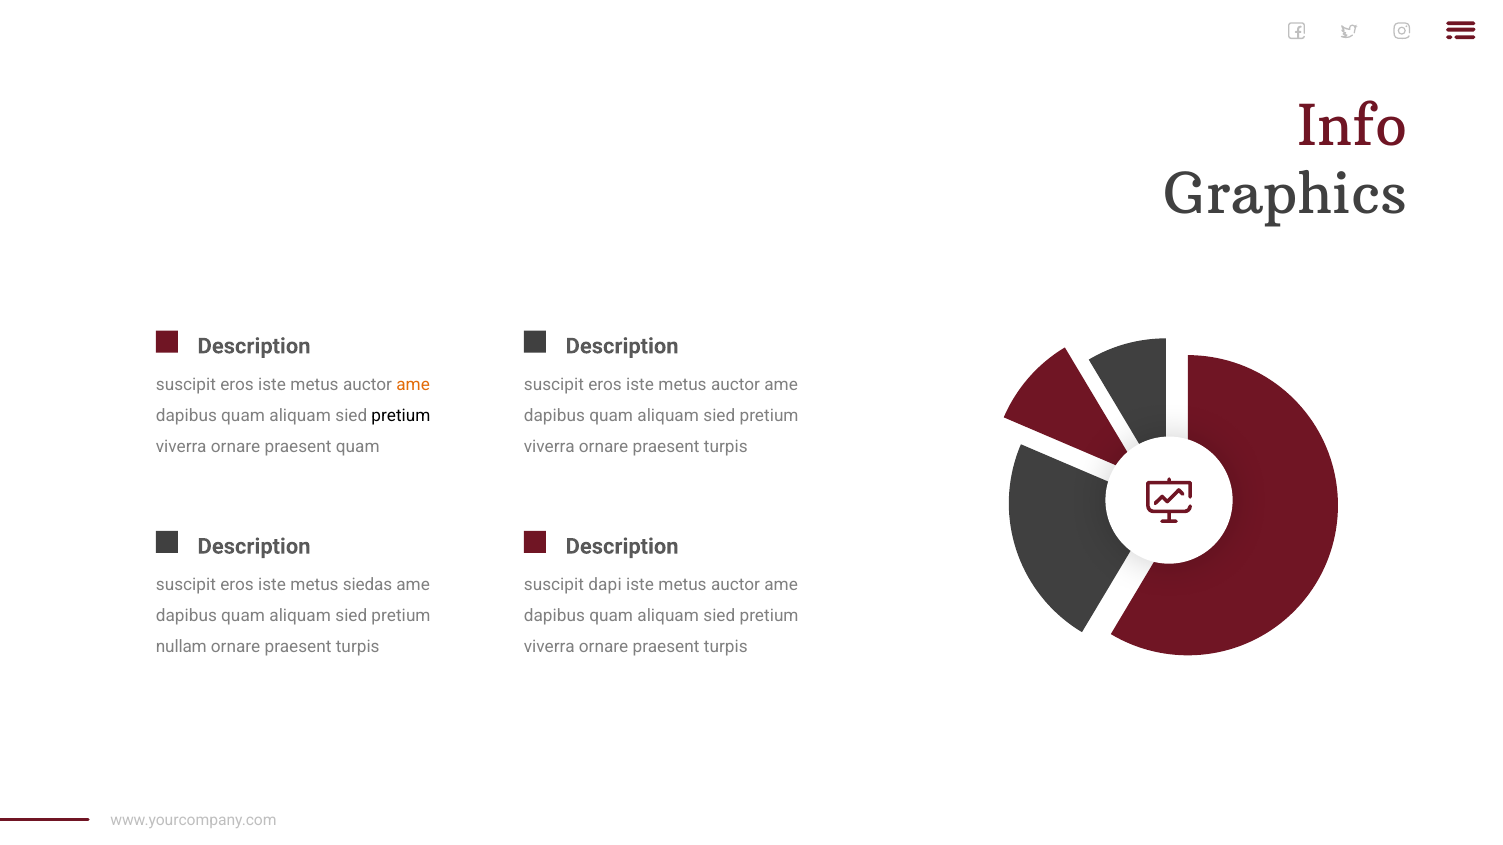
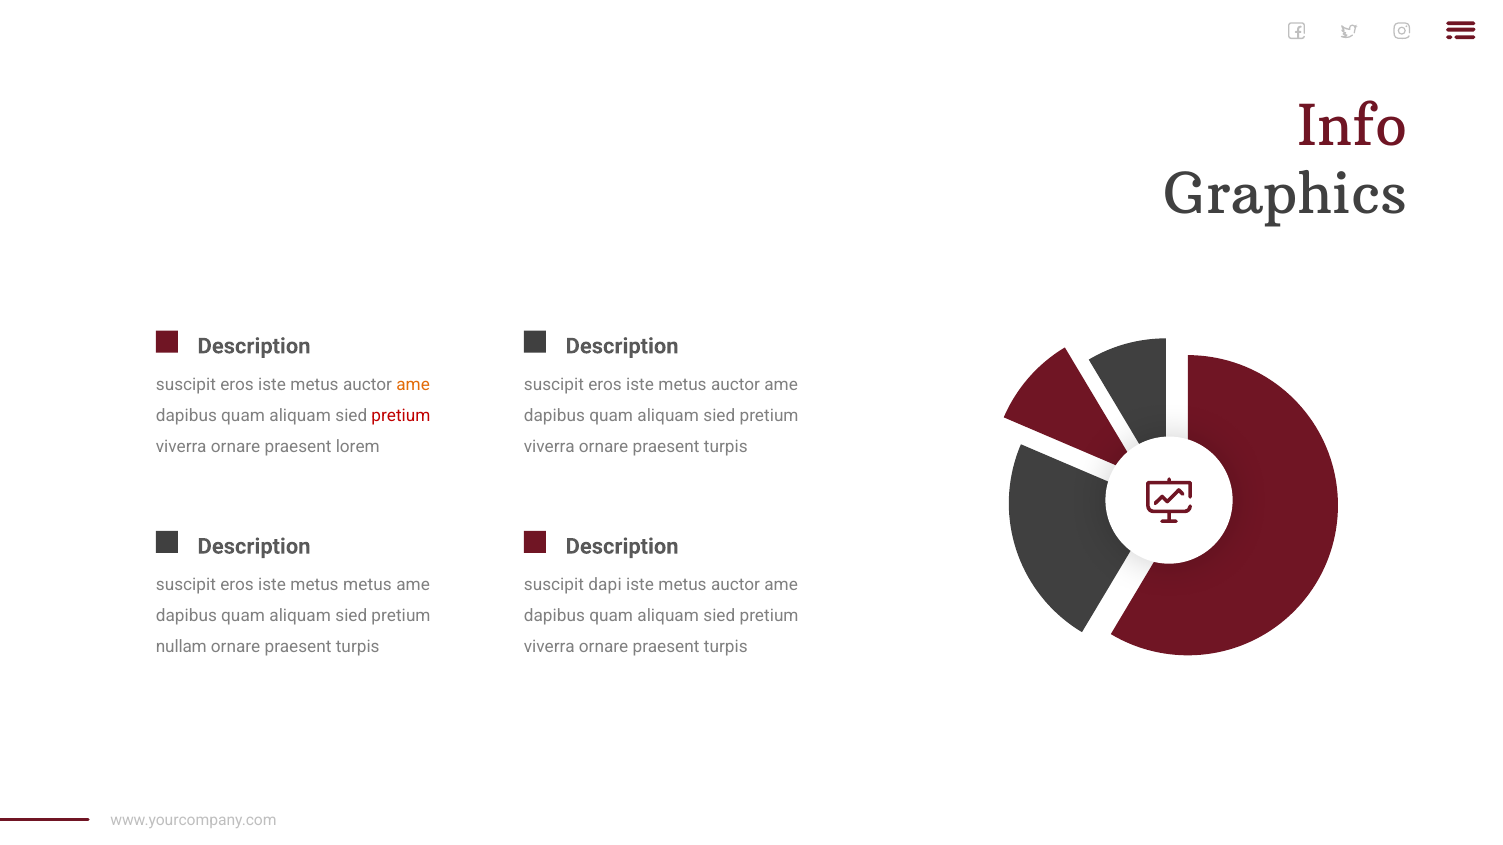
pretium colour: black -> red (401, 416)
praesent quam: quam -> lorem (358, 447)
metus siedas: siedas -> metus (367, 585)
